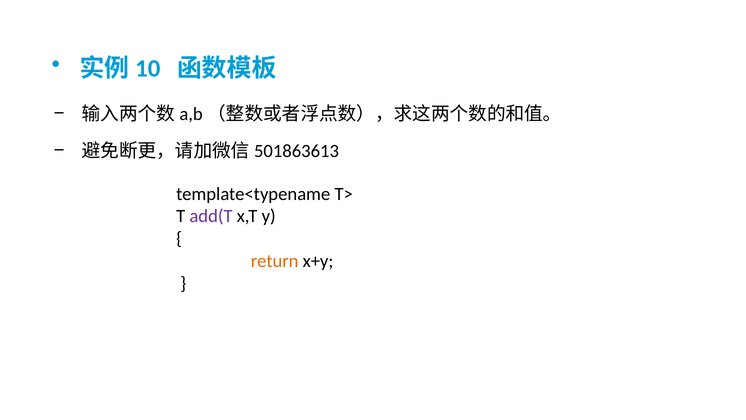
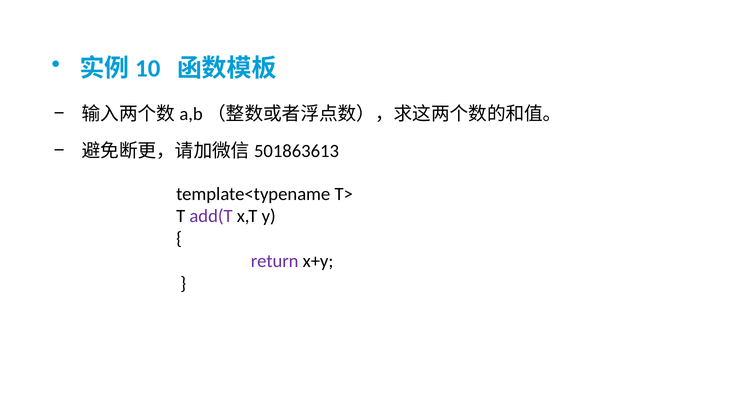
return colour: orange -> purple (275, 261)
